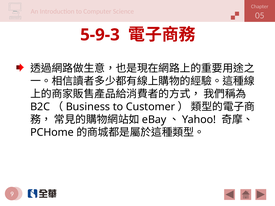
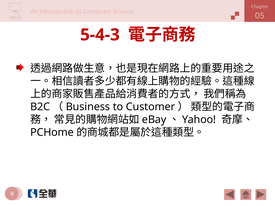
5-9-3: 5-9-3 -> 5-4-3 (100, 35)
